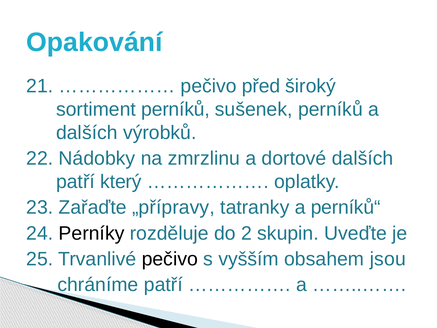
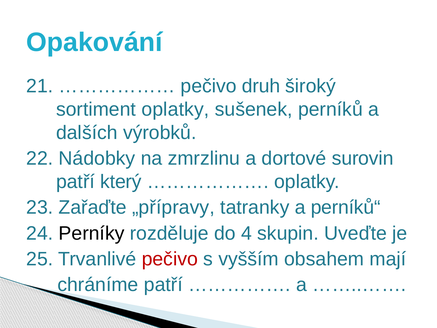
před: před -> druh (261, 86)
sortiment perníků: perníků -> oplatky (175, 109)
dortové dalších: dalších -> surovin (363, 158)
2: 2 -> 4 (246, 233)
pečivo colour: black -> red (170, 259)
jsou: jsou -> mají (388, 259)
